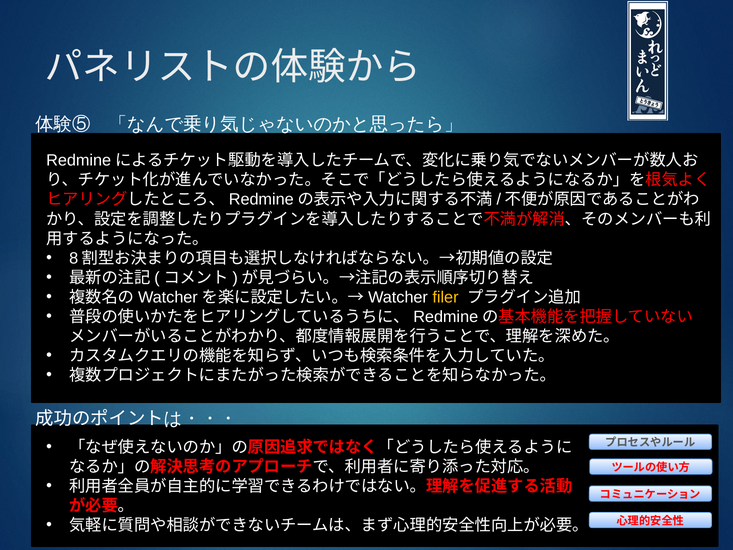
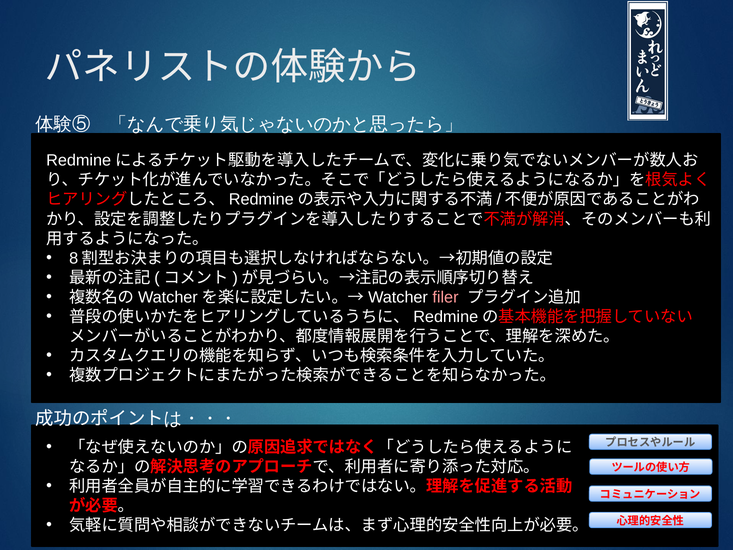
filer colour: yellow -> pink (445, 297)
